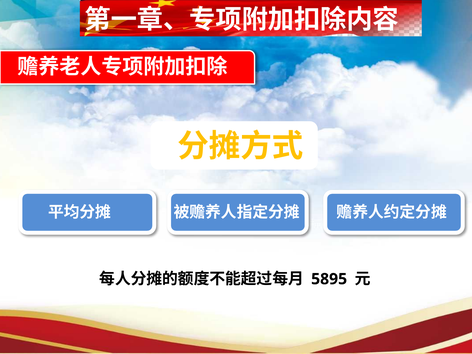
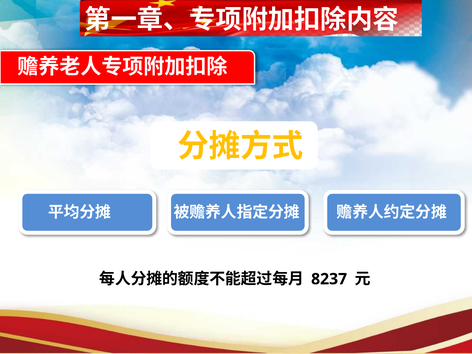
5895: 5895 -> 8237 (329, 279)
